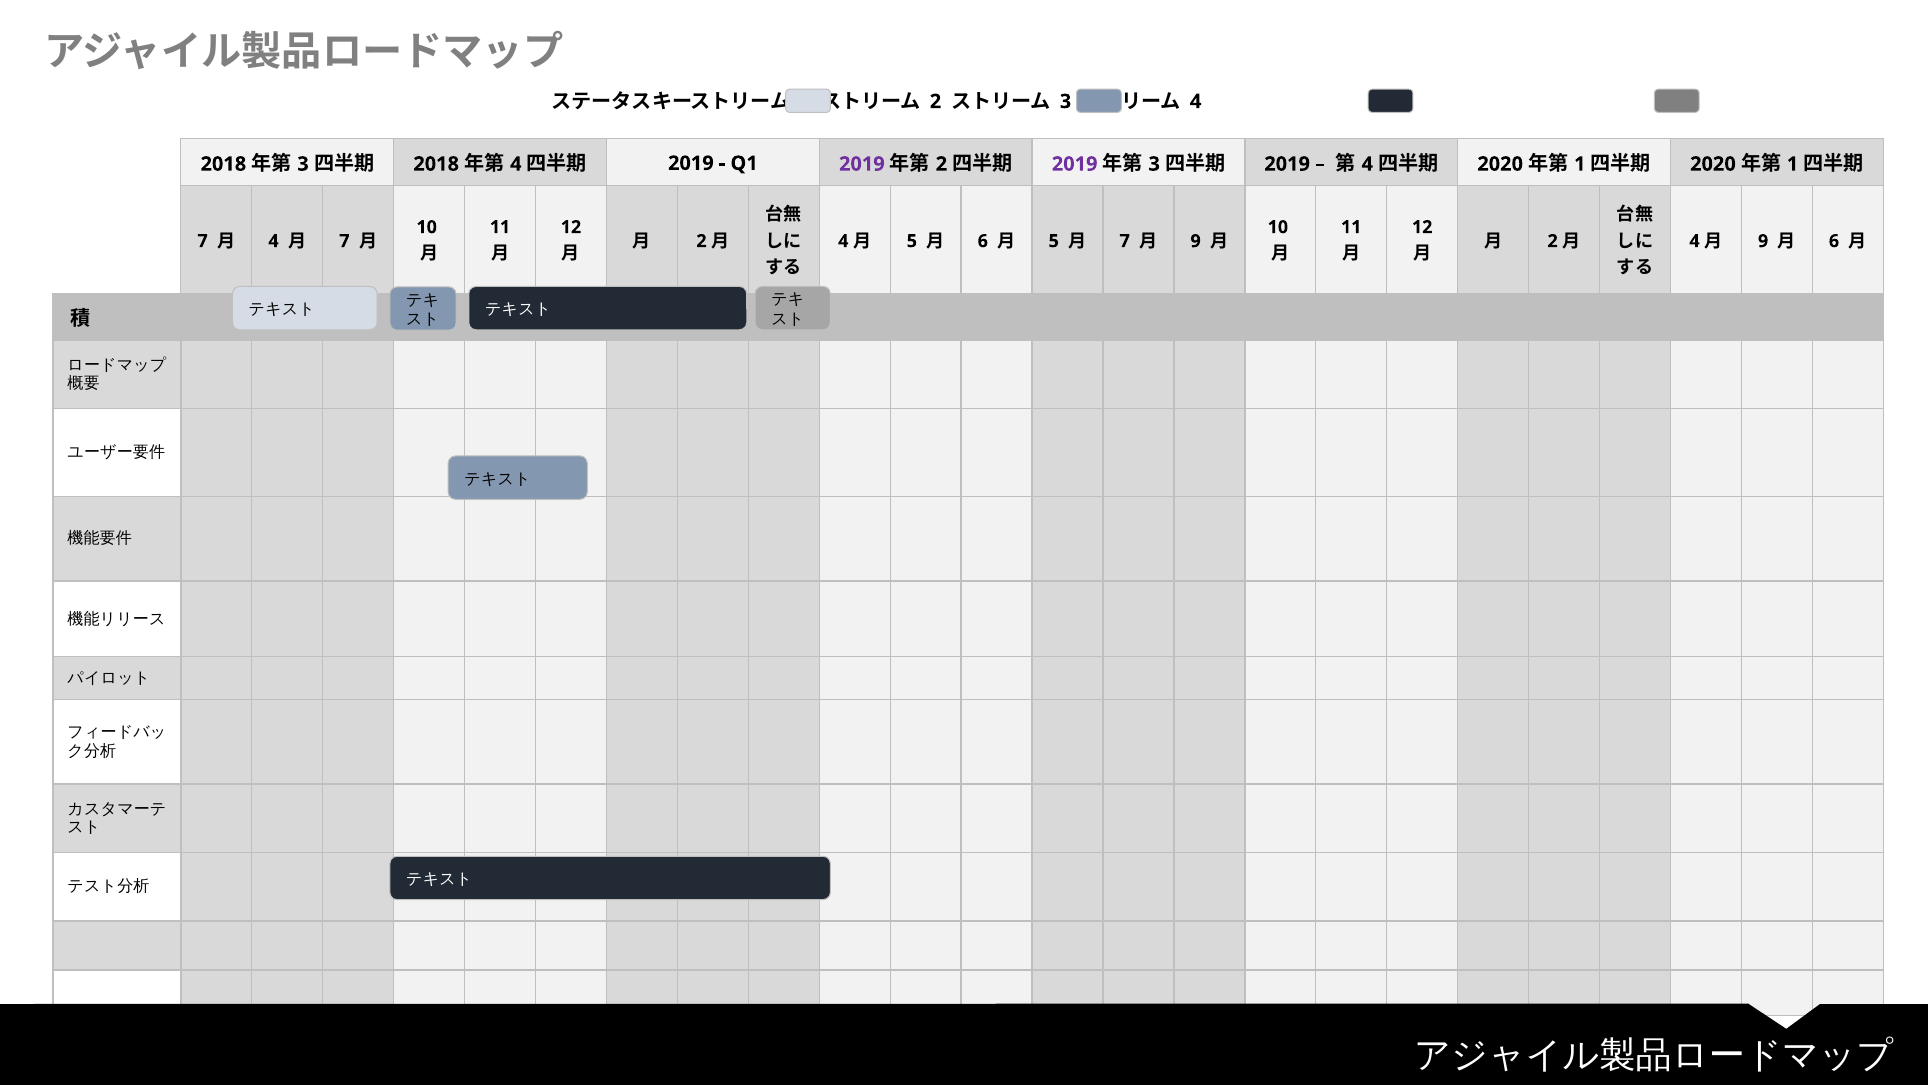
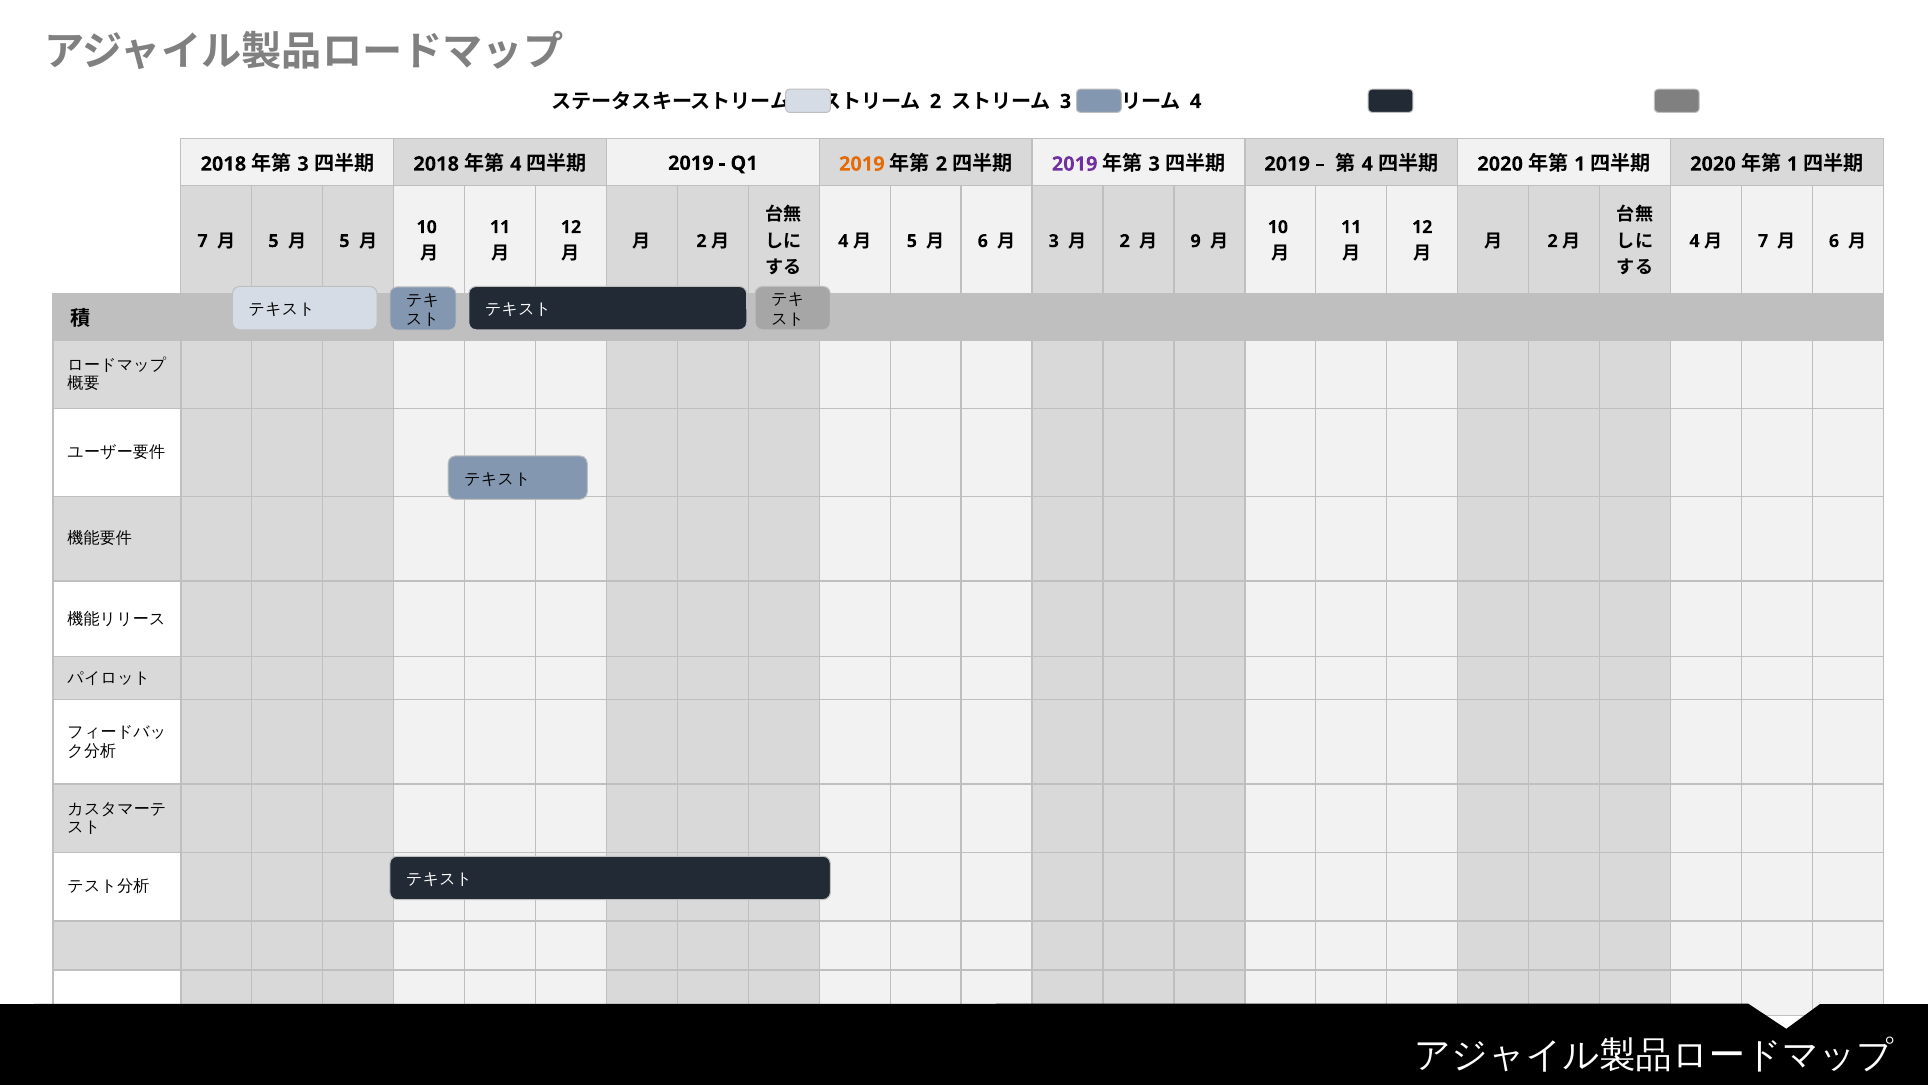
2019 colour: purple -> orange (862, 164)
4: 4 -> 5 (273, 241)
7: 7 -> 5 (344, 241)
5: 5 -> 3 (1054, 241)
7: 7 -> 2 (1125, 241)
9: 9 -> 7 (1763, 241)
